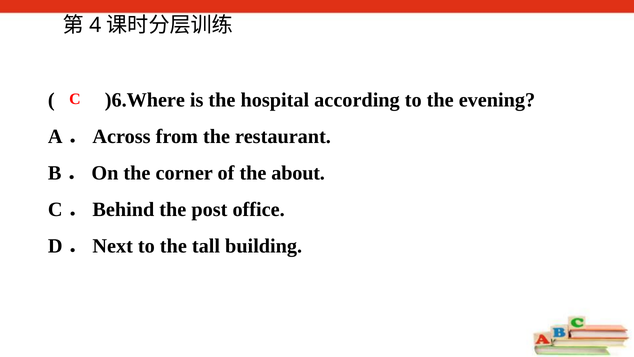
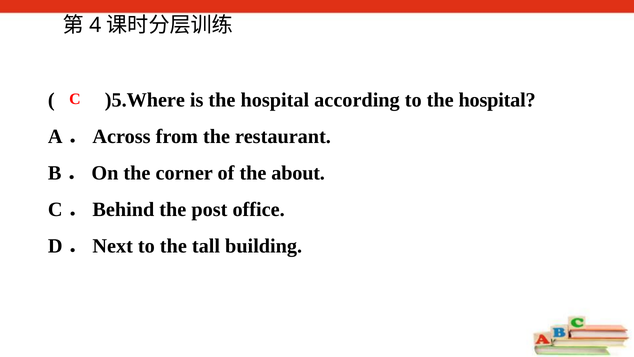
)6.Where: )6.Where -> )5.Where (145, 100)
to the evening: evening -> hospital (497, 100)
